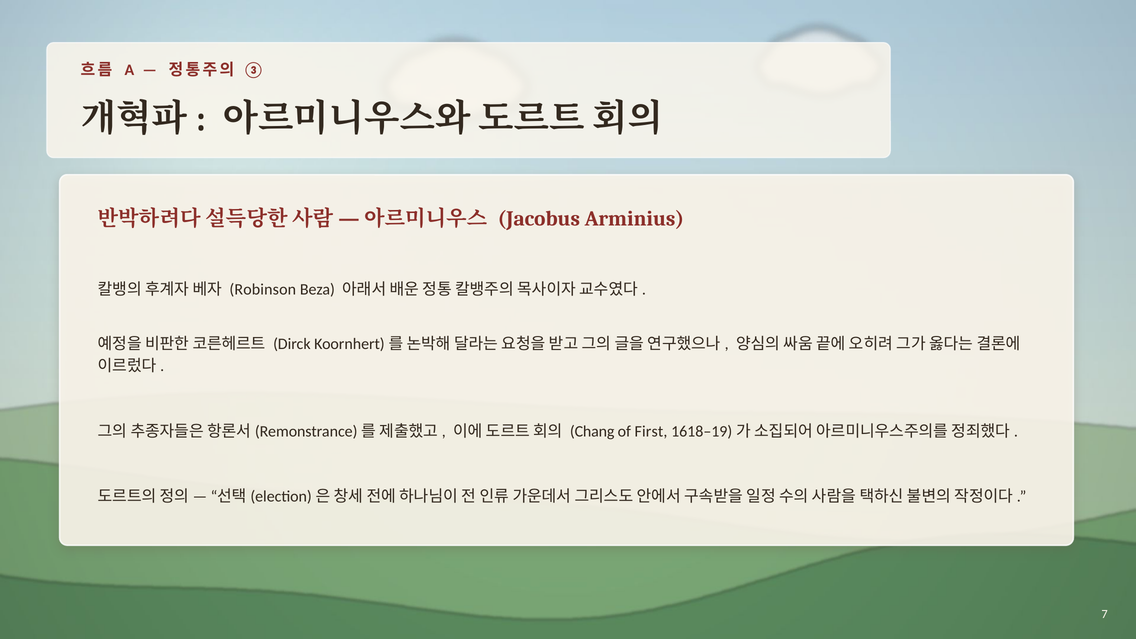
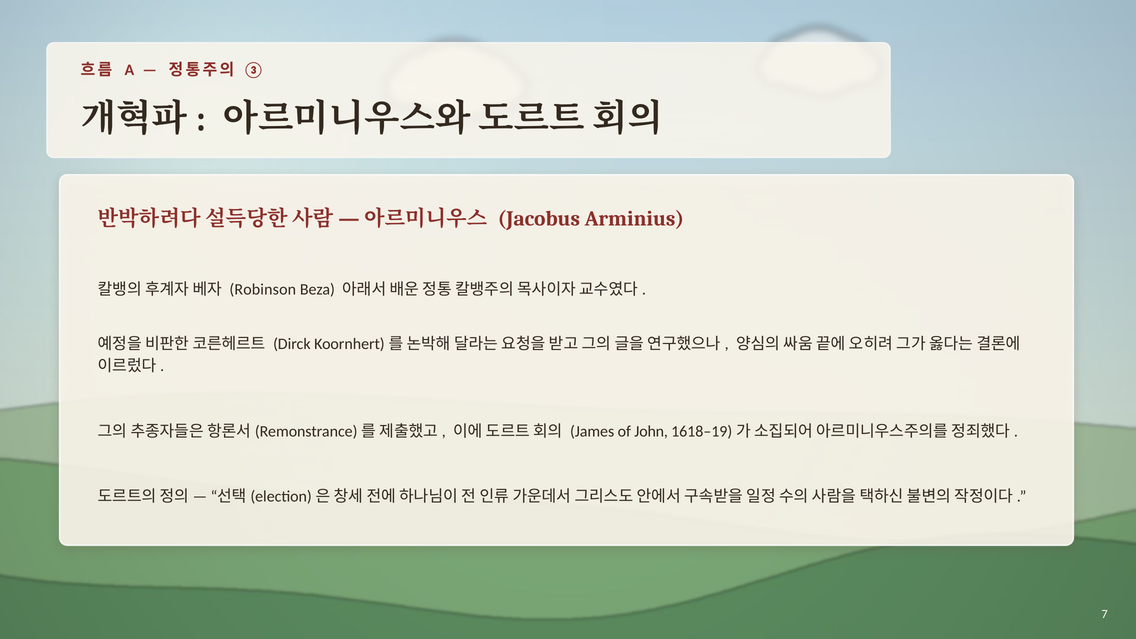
Chang: Chang -> James (592, 431)
First: First -> John (651, 431)
